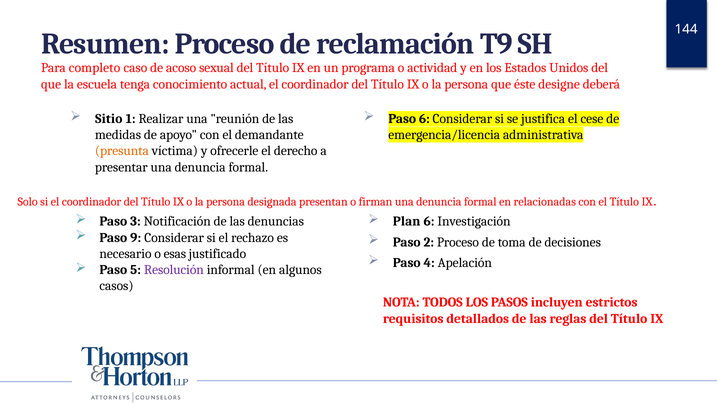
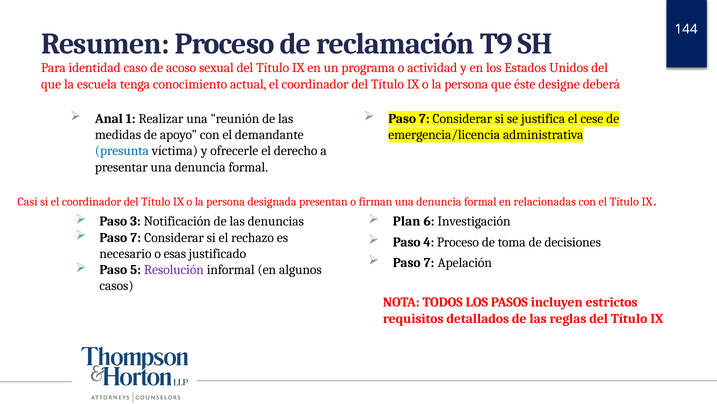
completo: completo -> identidad (95, 68)
Sitio: Sitio -> Anal (109, 119)
6: 6 -> 7 (424, 119)
presunta colour: orange -> blue (122, 151)
Solo: Solo -> Casi (28, 201)
9: 9 -> 7 (136, 237)
2: 2 -> 4 (429, 242)
4: 4 -> 7 (429, 262)
